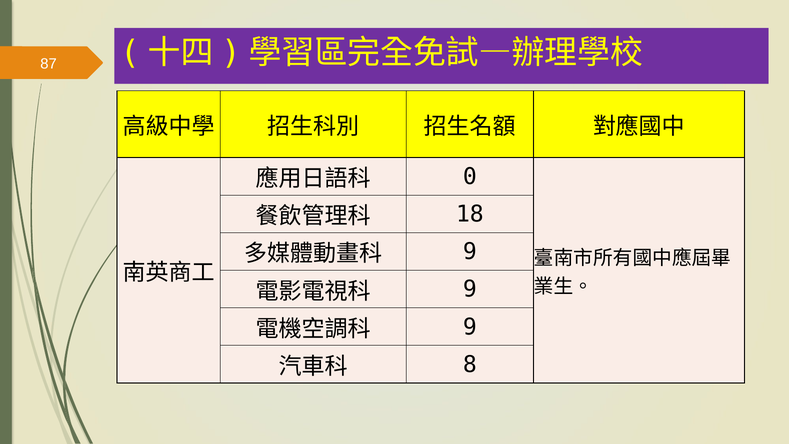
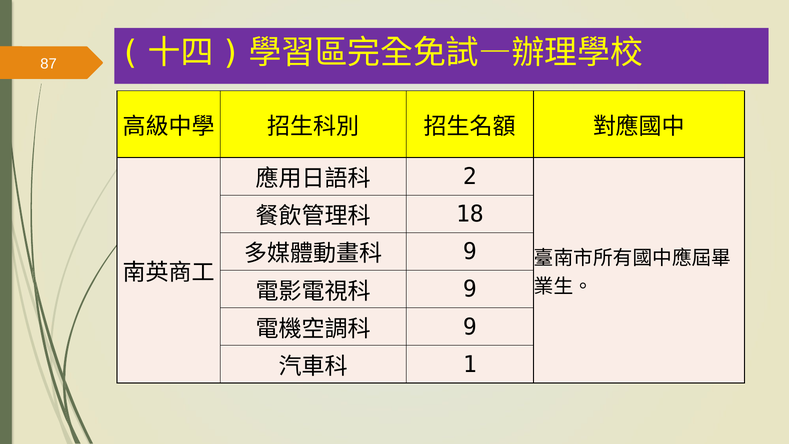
0: 0 -> 2 (470, 177)
8: 8 -> 1 (470, 364)
